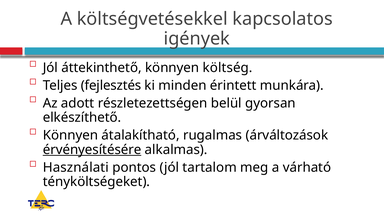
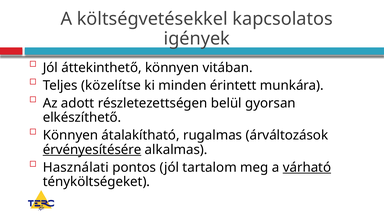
költség: költség -> vitában (228, 68)
fejlesztés: fejlesztés -> közelítse (111, 85)
várható underline: none -> present (307, 167)
